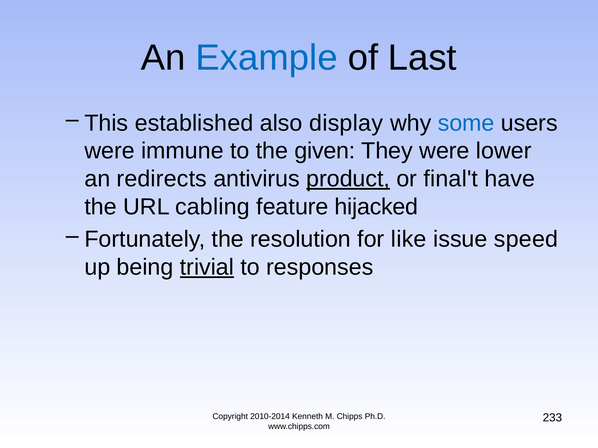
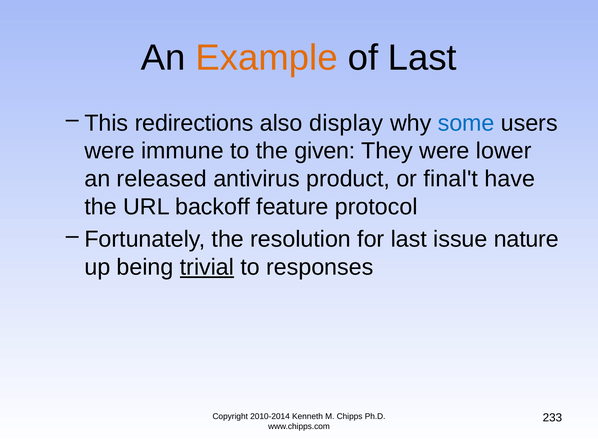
Example colour: blue -> orange (267, 58)
established: established -> redirections (194, 123)
redirects: redirects -> released (162, 179)
product underline: present -> none (348, 179)
cabling: cabling -> backoff (213, 207)
hijacked: hijacked -> protocol (376, 207)
for like: like -> last (409, 240)
speed: speed -> nature (526, 240)
